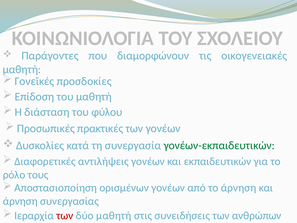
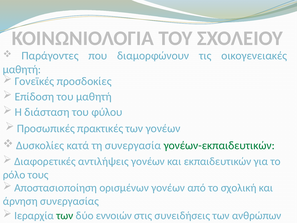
το άρνηση: άρνηση -> σχολική (239, 188)
των colour: red -> green (65, 215)
δύο μαθητή: μαθητή -> εννοιών (114, 215)
